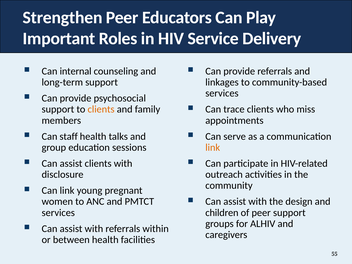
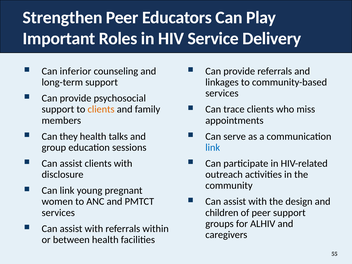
internal: internal -> inferior (76, 71)
staff: staff -> they (69, 136)
link colour: orange -> blue (213, 147)
